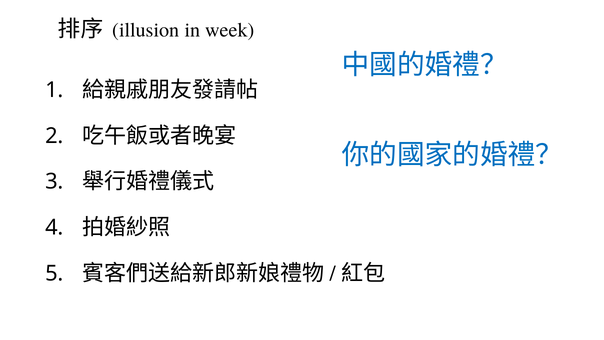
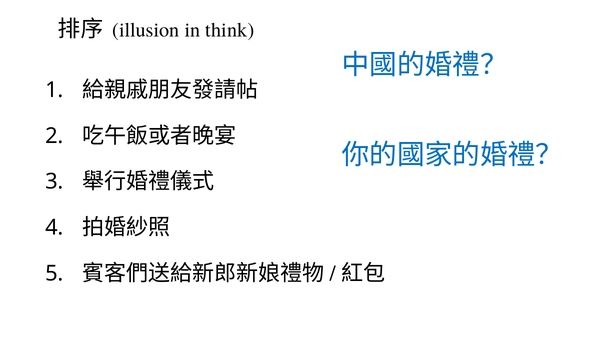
week: week -> think (230, 30)
